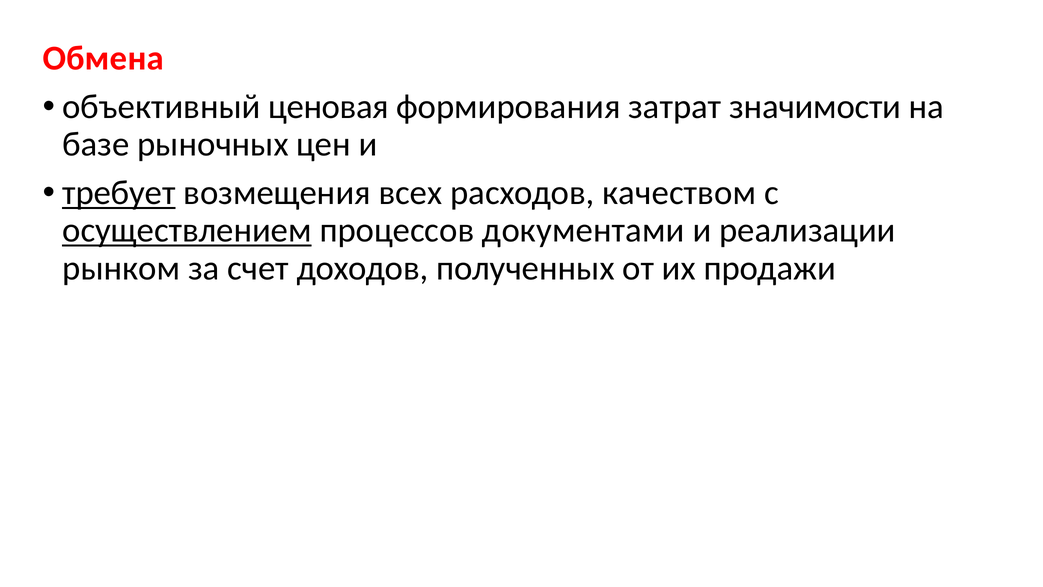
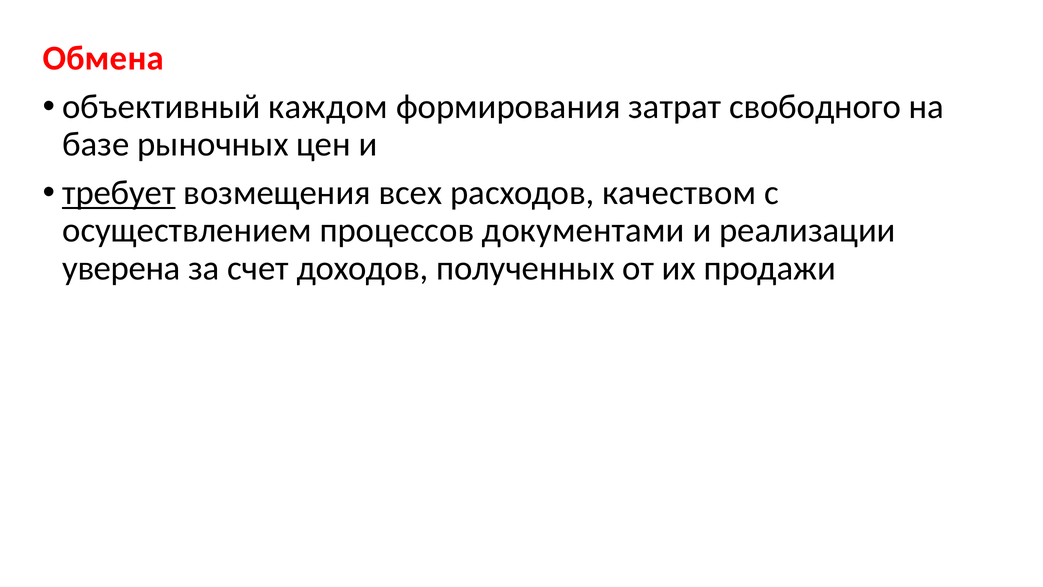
ценовая: ценовая -> каждом (328, 107)
значимости: значимости -> свободного (815, 107)
осуществлением underline: present -> none (187, 230)
рынком: рынком -> уверена (121, 268)
